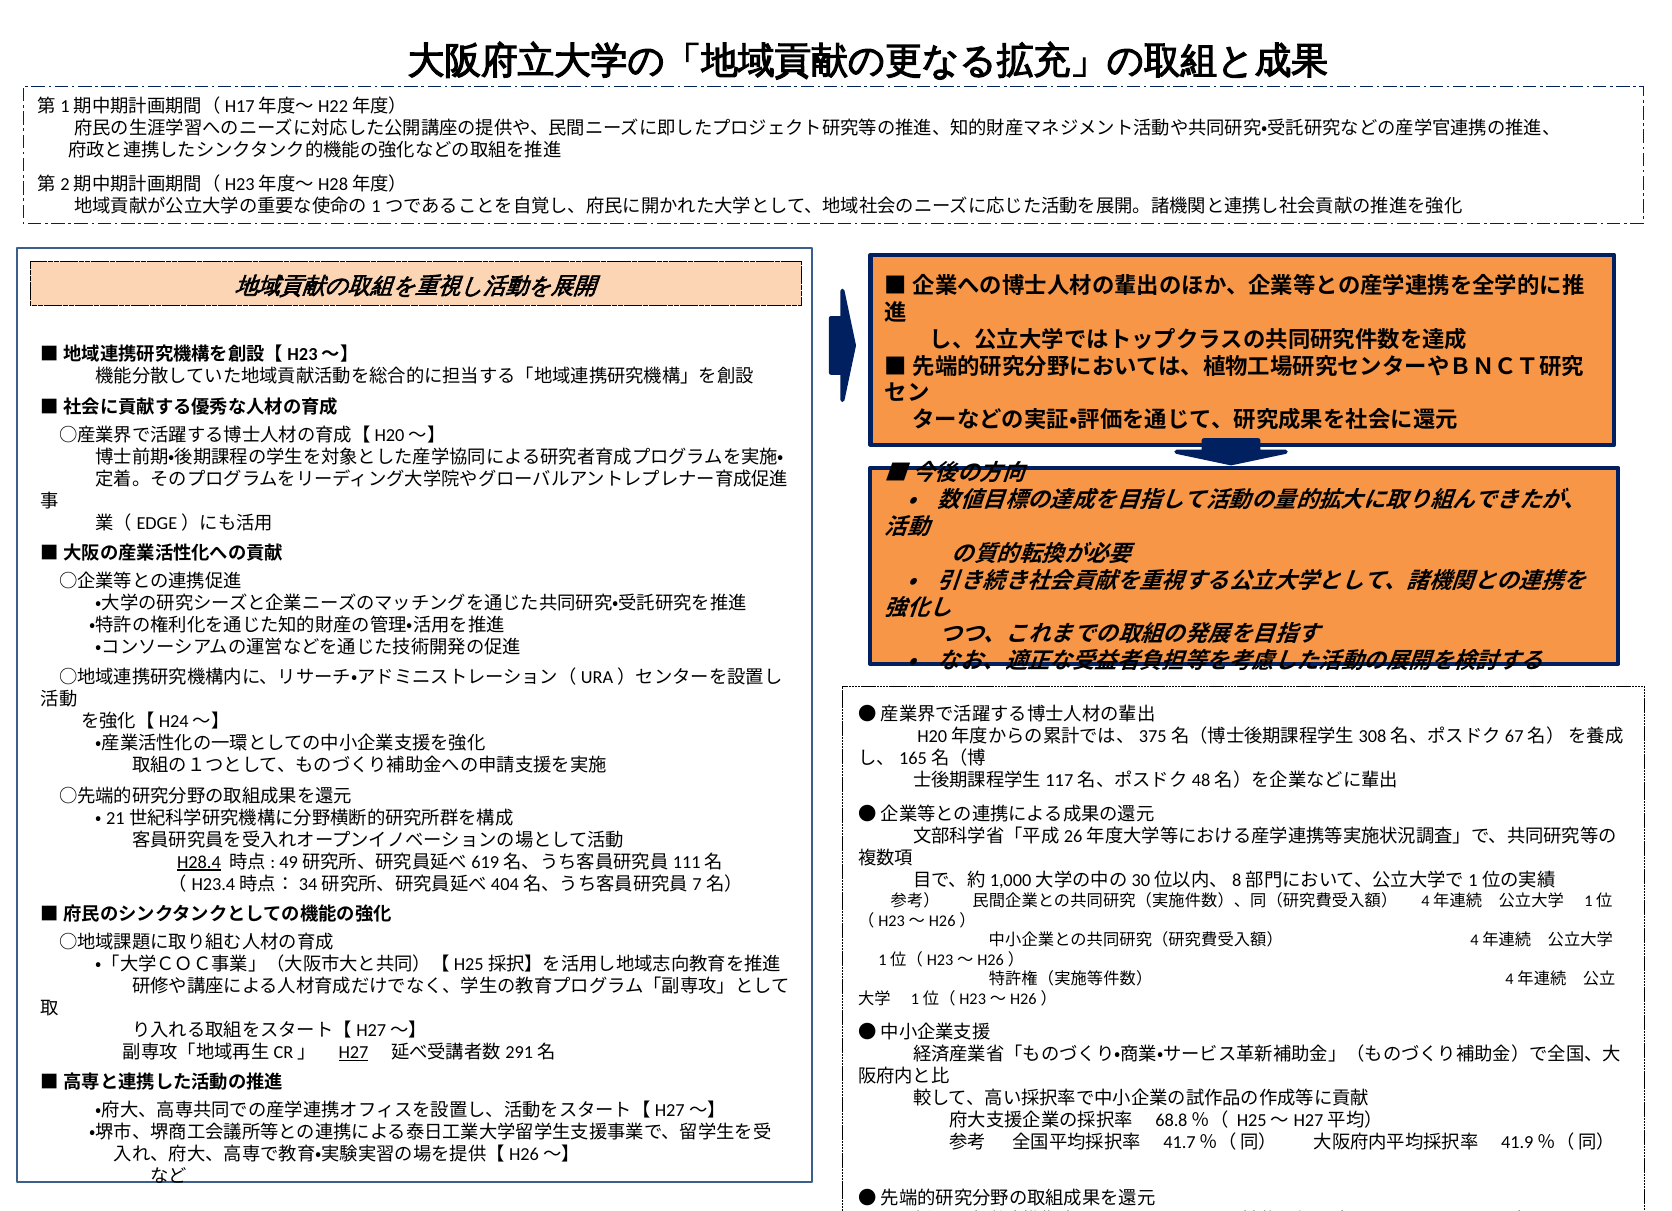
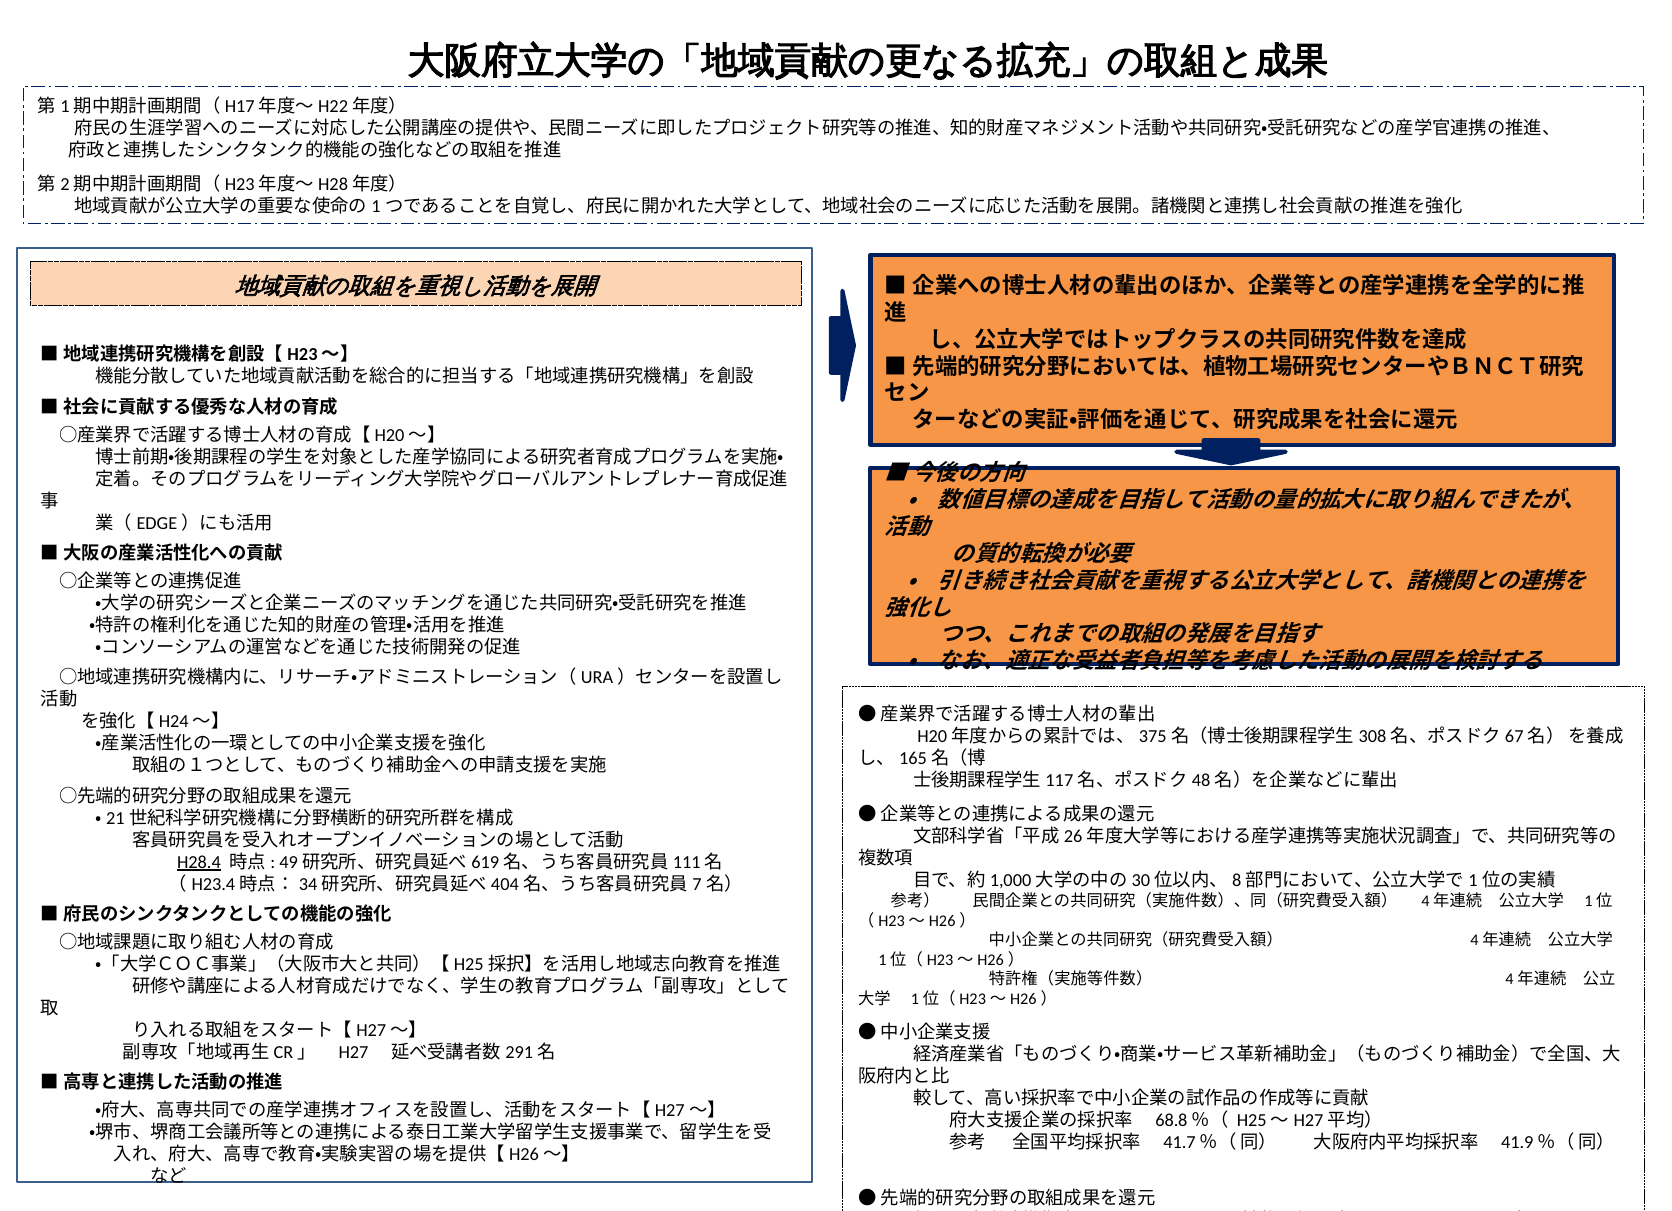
H27 underline: present -> none (354, 1052)
